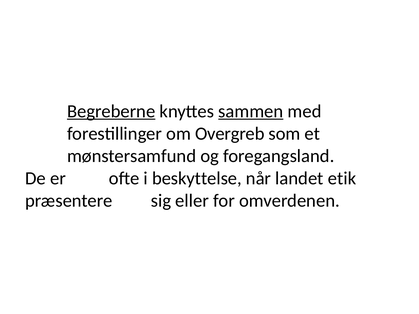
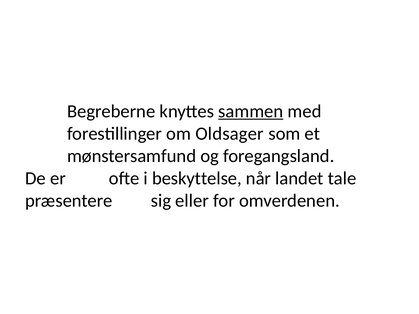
Begreberne underline: present -> none (111, 111)
Overgreb: Overgreb -> Oldsager (230, 134)
etik: etik -> tale (342, 178)
